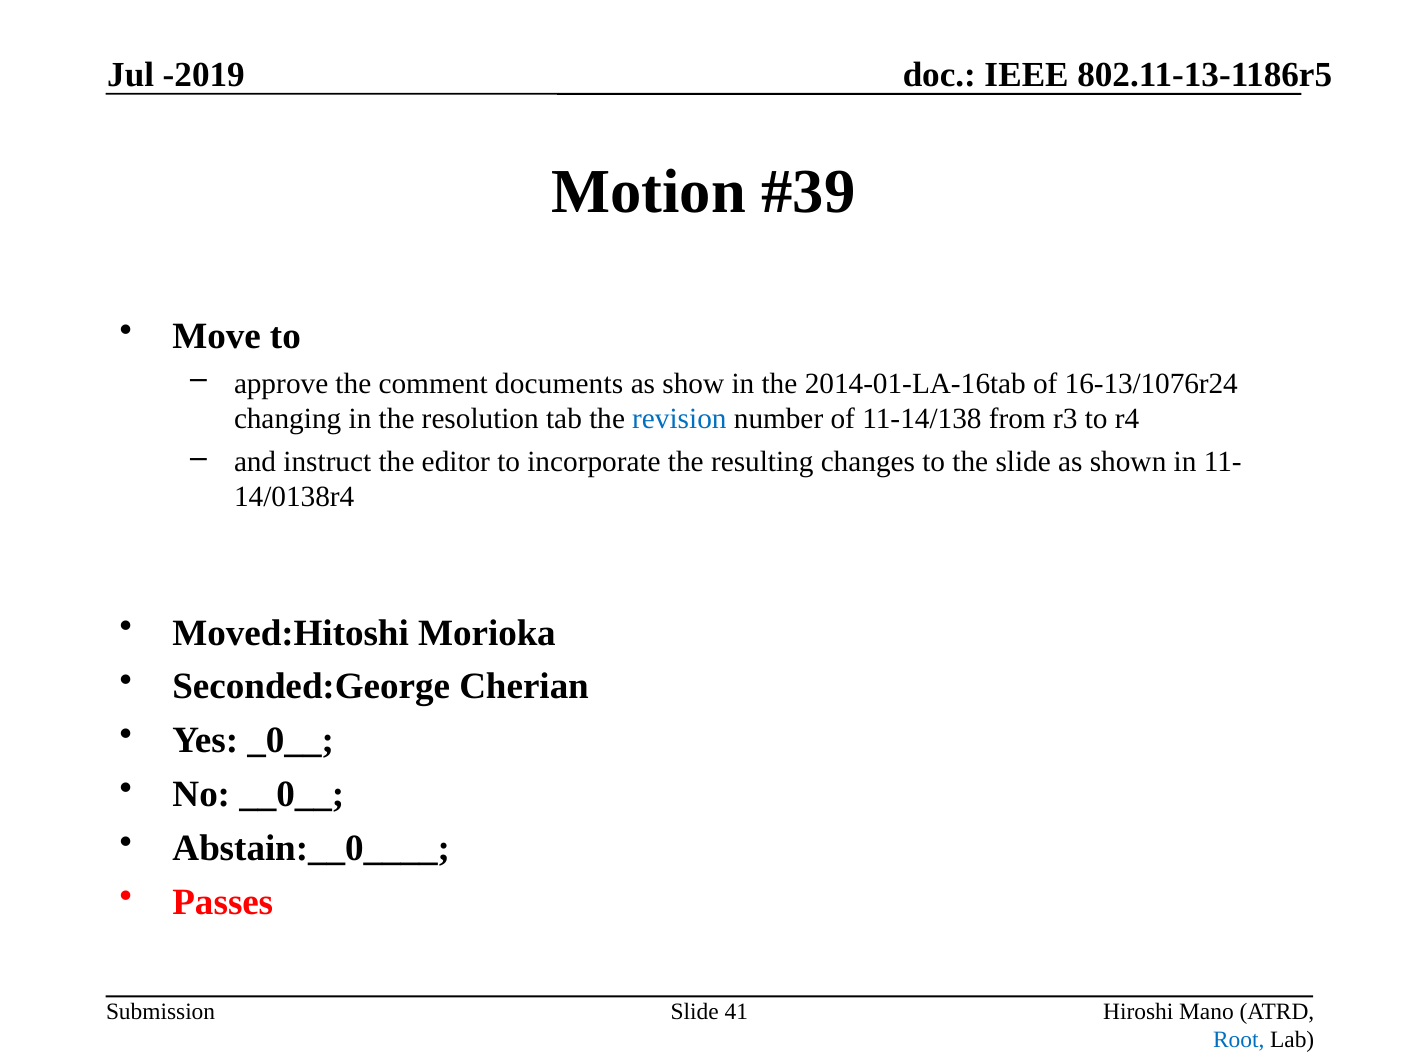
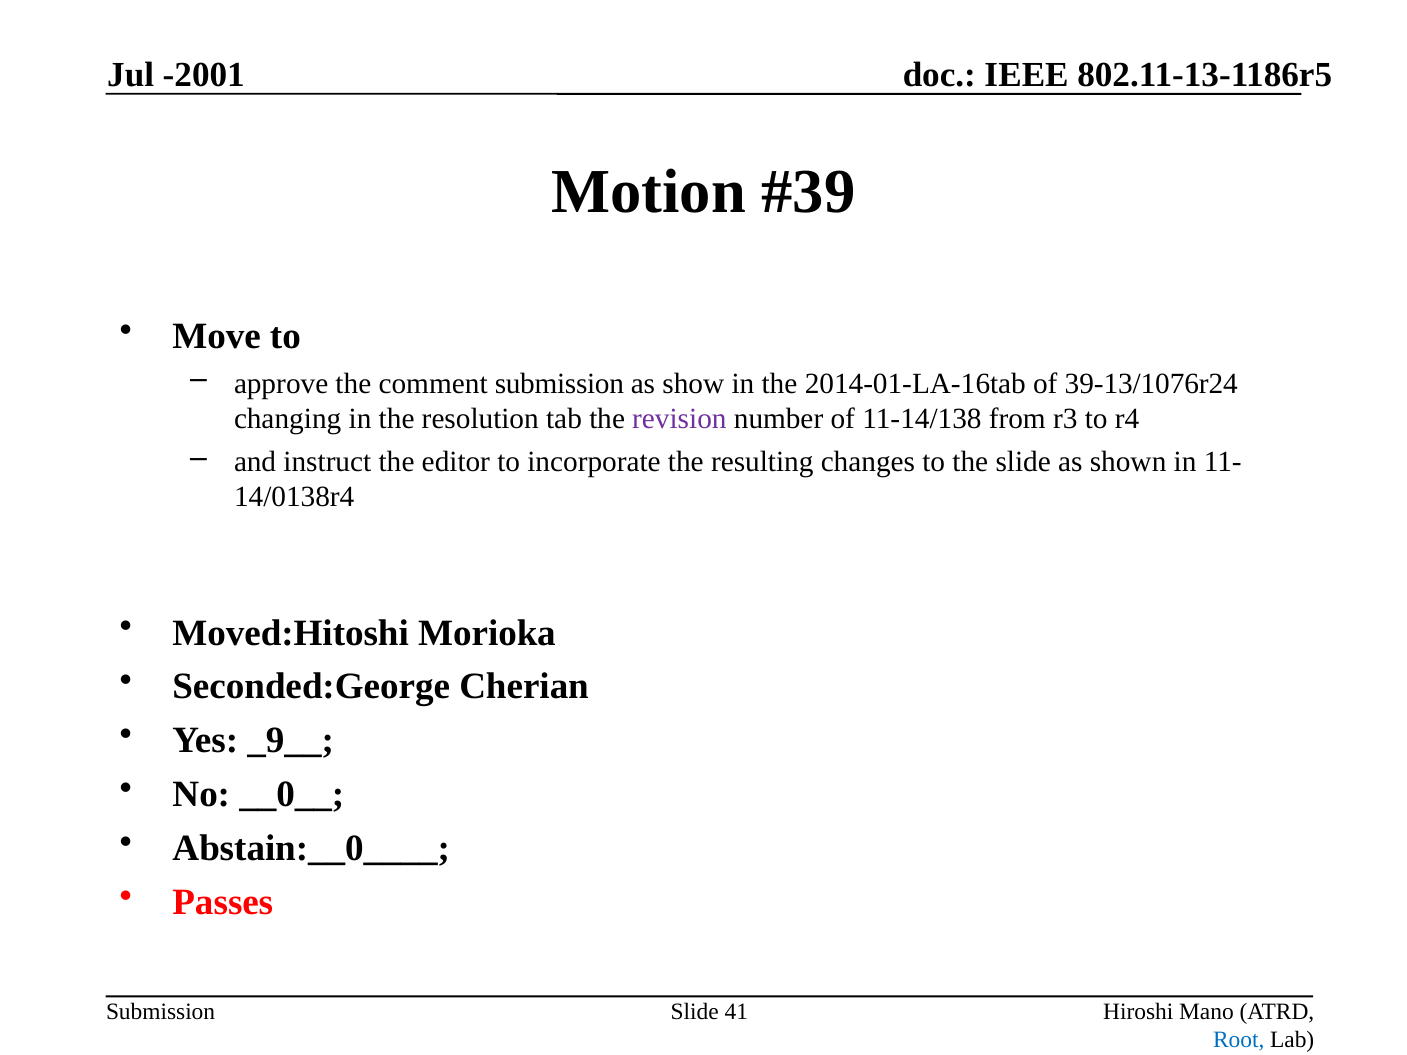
-2019: -2019 -> -2001 (204, 75)
comment documents: documents -> submission (559, 384)
16-13/1076r24: 16-13/1076r24 -> 39-13/1076r24 (1151, 384)
revision colour: blue -> purple (679, 419)
_0__: _0__ -> _9__ (291, 741)
